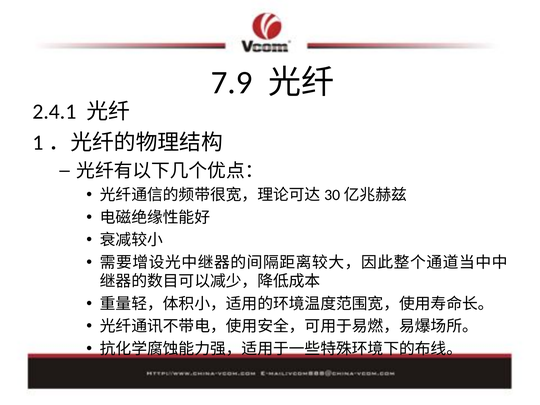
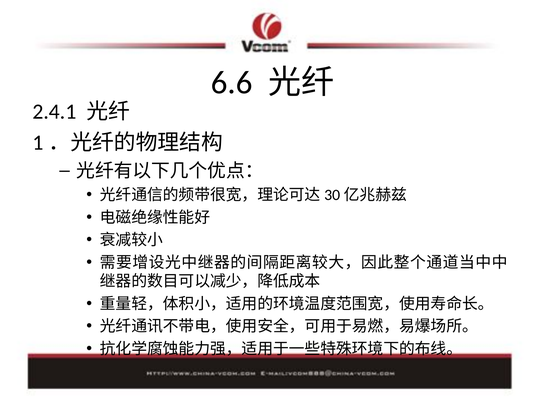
7.9: 7.9 -> 6.6 (232, 82)
